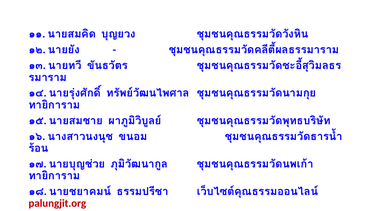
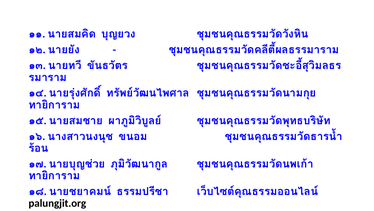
palungjit.org colour: red -> black (57, 203)
